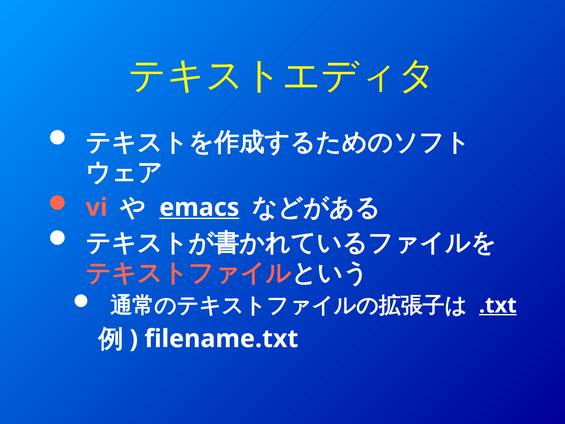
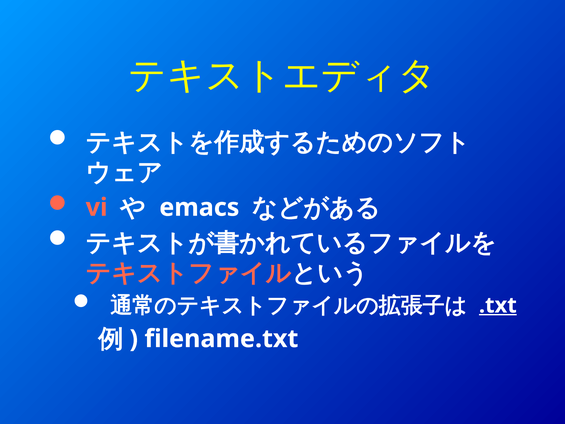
emacs underline: present -> none (199, 207)
